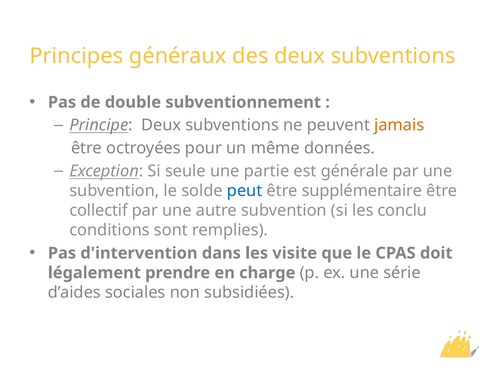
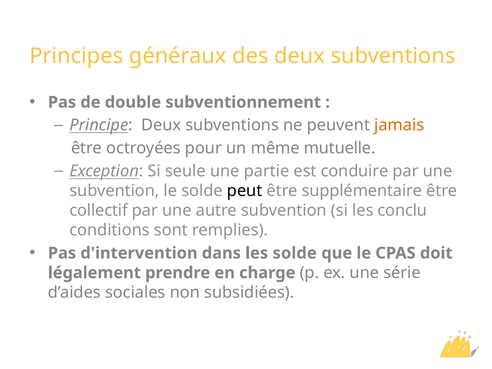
données: données -> mutuelle (340, 148)
générale: générale -> conduire (355, 171)
peut colour: blue -> black (245, 191)
les visite: visite -> solde (295, 253)
